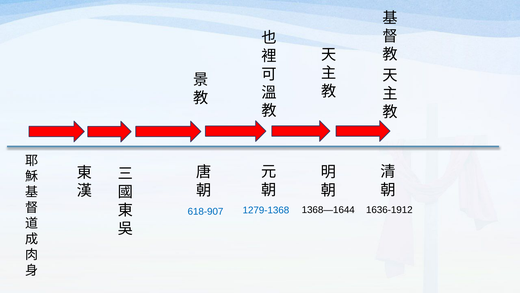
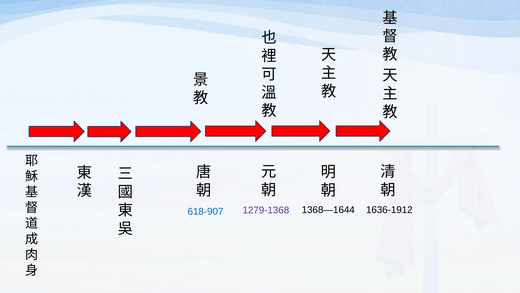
1279-1368 colour: blue -> purple (266, 210)
